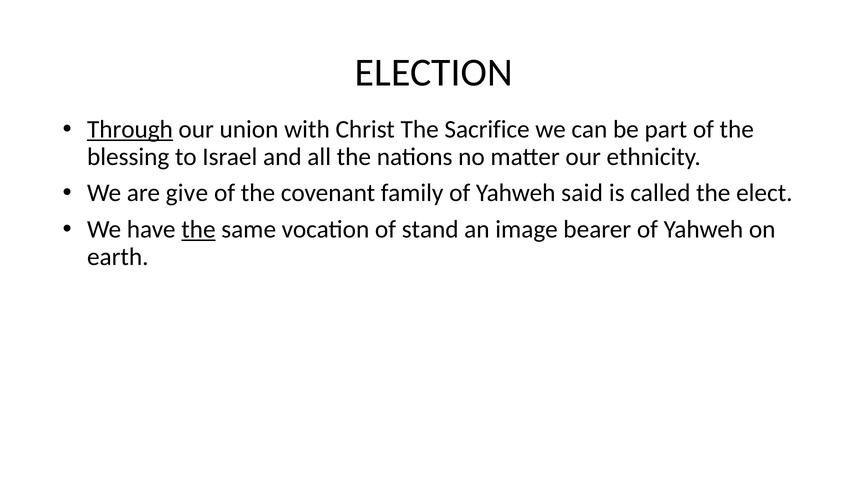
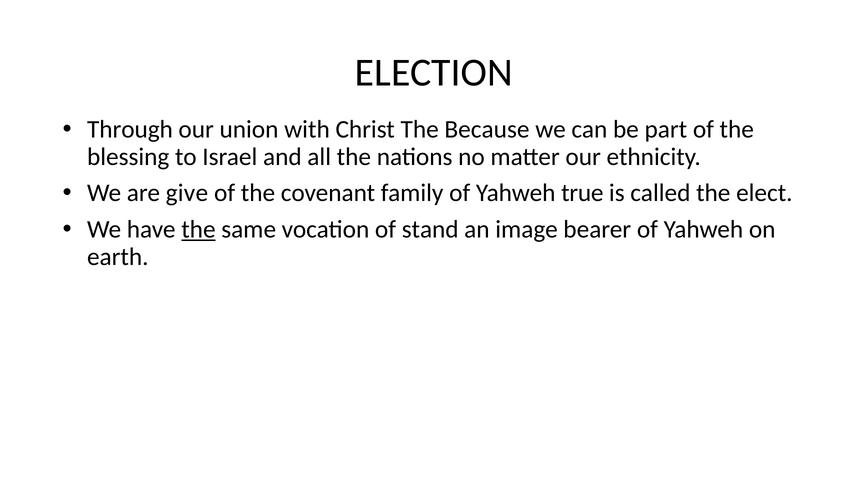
Through underline: present -> none (130, 130)
Sacrifice: Sacrifice -> Because (487, 130)
said: said -> true (582, 193)
